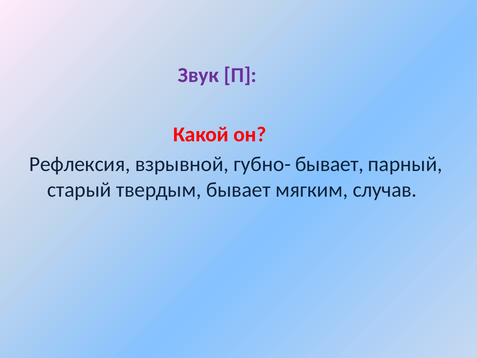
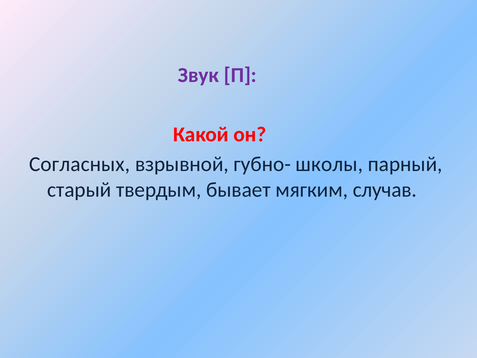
Рефлексия: Рефлексия -> Согласных (80, 164)
губно- бывает: бывает -> школы (329, 164)
